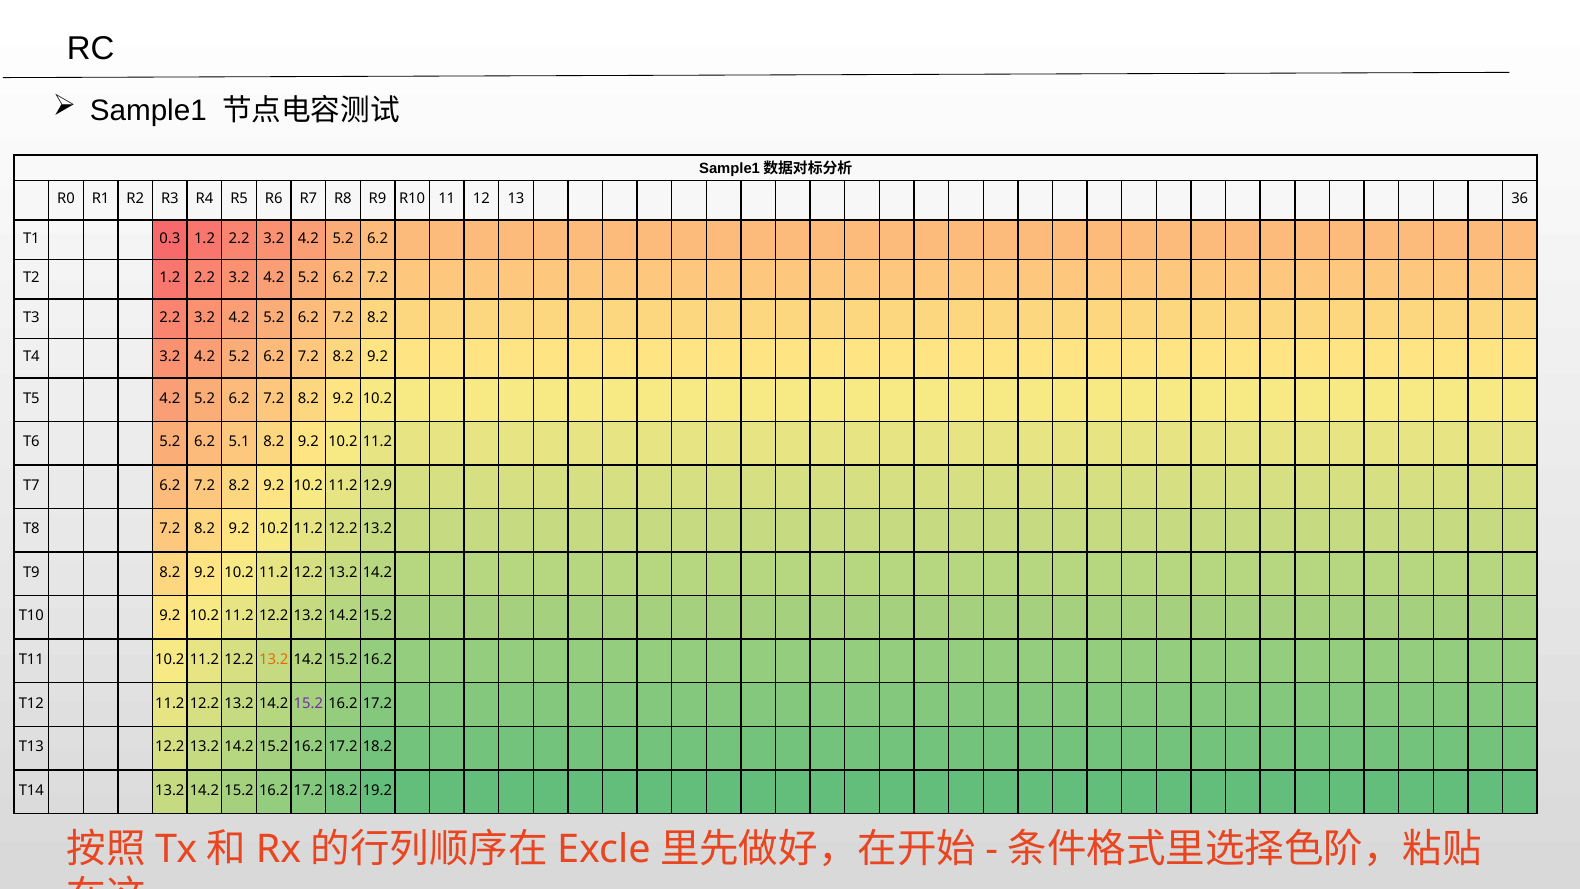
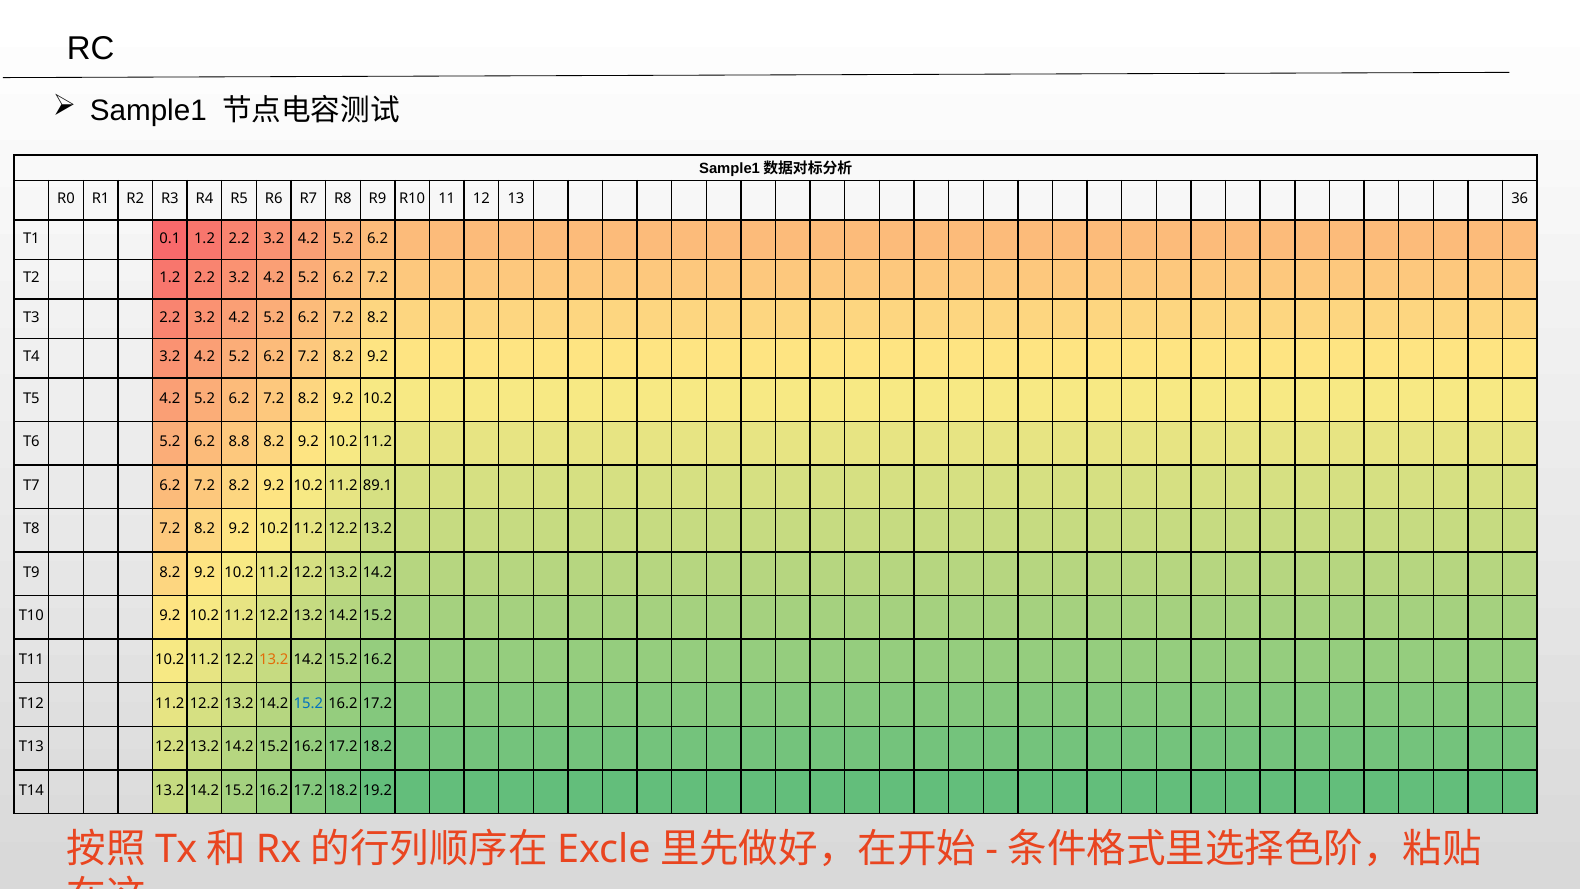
0.3: 0.3 -> 0.1 (170, 238)
5.1: 5.1 -> 8.8 (239, 442)
12.9: 12.9 -> 89.1 (378, 485)
15.2 colour: purple -> blue (308, 703)
